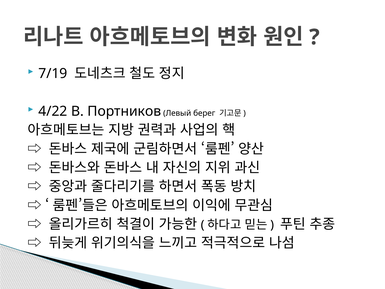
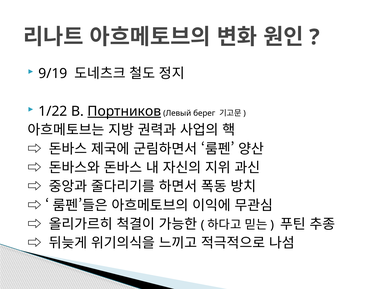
7/19: 7/19 -> 9/19 (53, 74)
4/22: 4/22 -> 1/22 (53, 111)
Портников underline: none -> present (124, 111)
